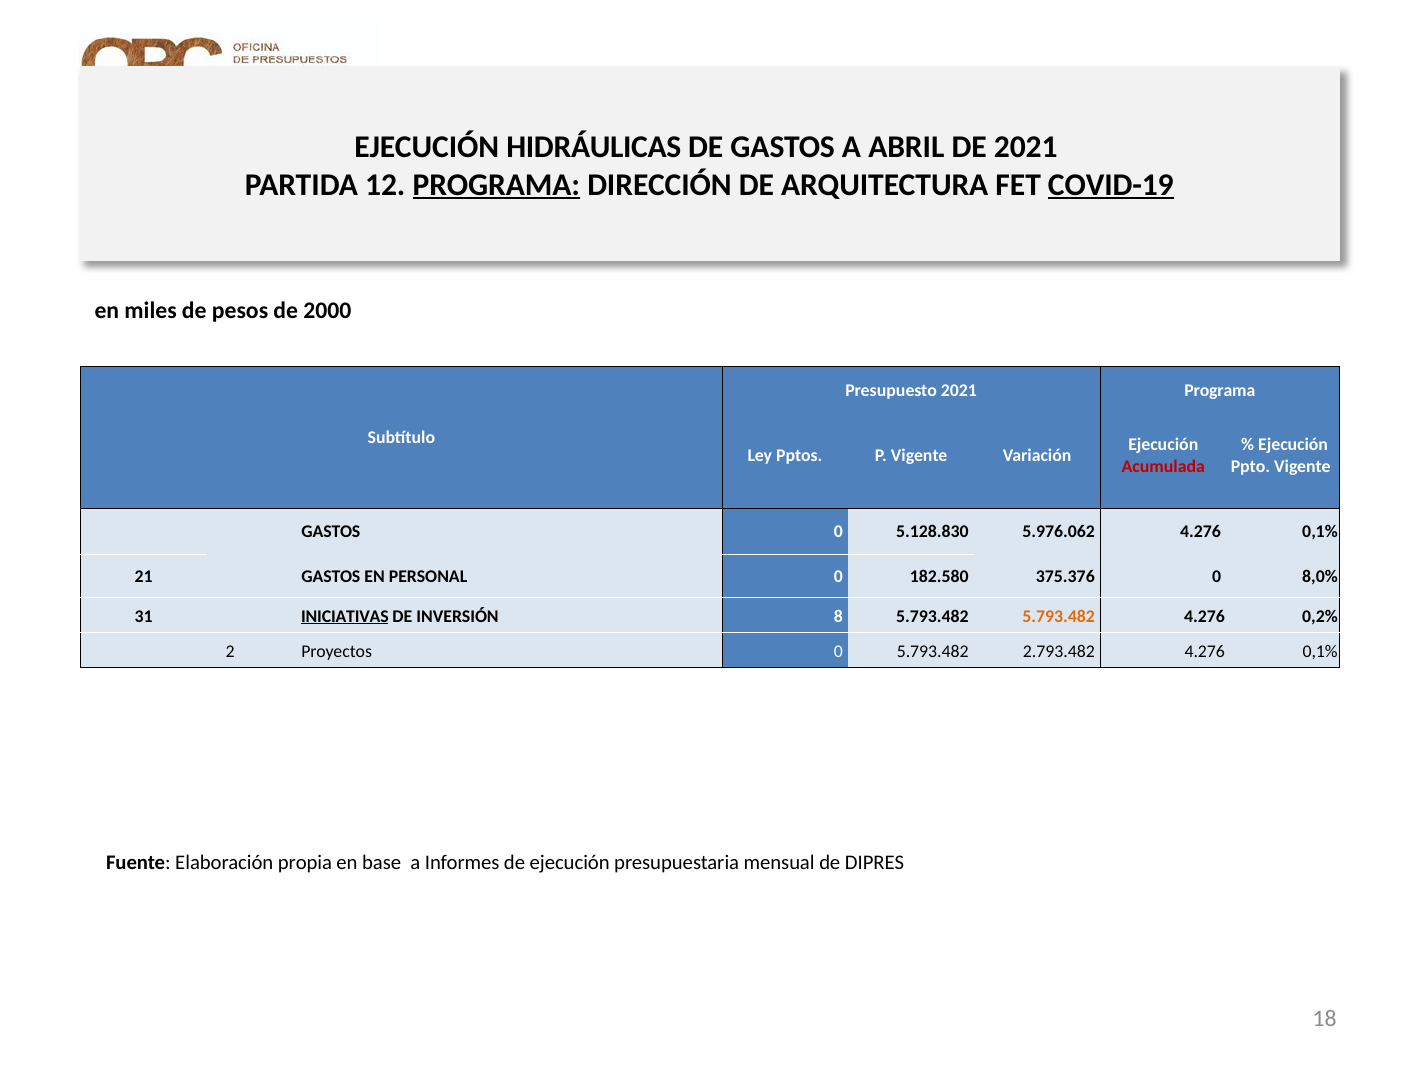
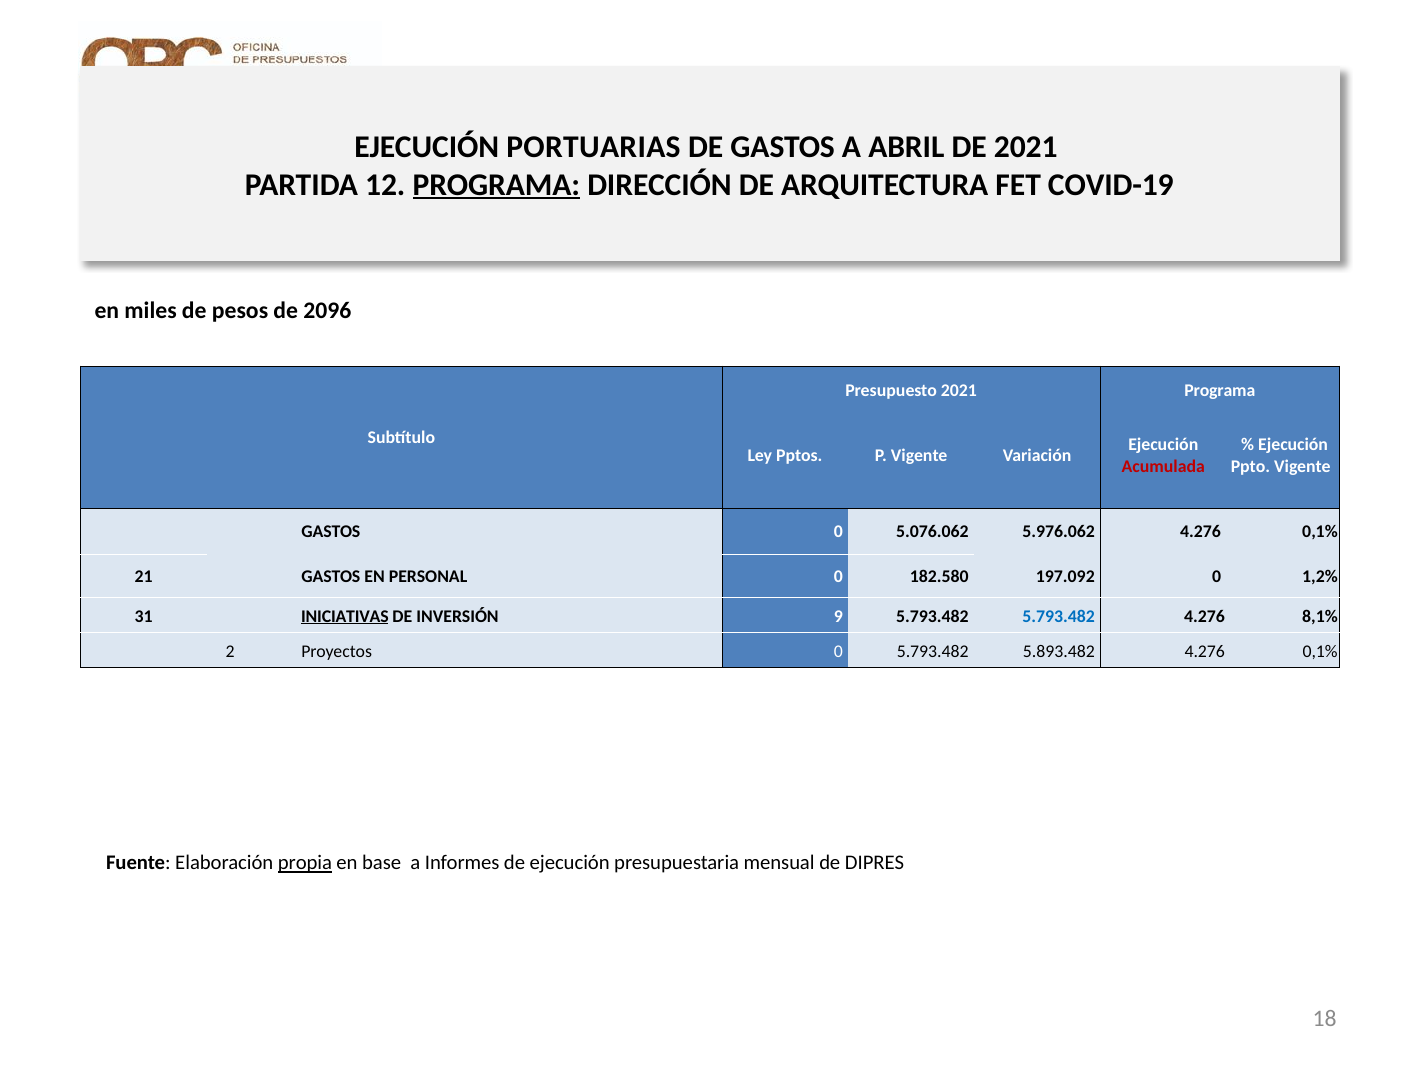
HIDRÁULICAS: HIDRÁULICAS -> PORTUARIAS (593, 147)
COVID-19 underline: present -> none (1111, 185)
2000: 2000 -> 2096 (327, 310)
5.128.830: 5.128.830 -> 5.076.062 (932, 532)
375.376: 375.376 -> 197.092 (1065, 577)
8,0%: 8,0% -> 1,2% (1320, 577)
8: 8 -> 9 (838, 616)
5.793.482 colour: orange -> blue (1059, 616)
0,2%: 0,2% -> 8,1% (1320, 616)
2.793.482: 2.793.482 -> 5.893.482 (1059, 651)
propia underline: none -> present (305, 863)
